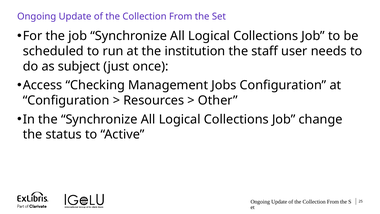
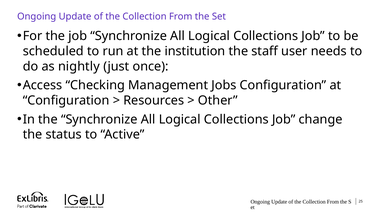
subject: subject -> nightly (79, 66)
